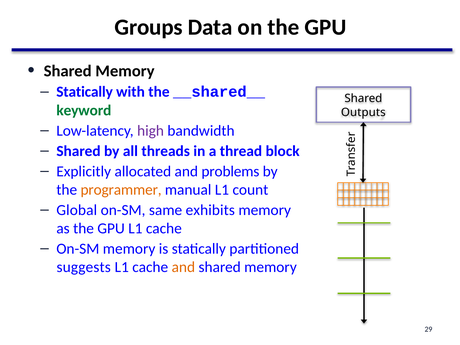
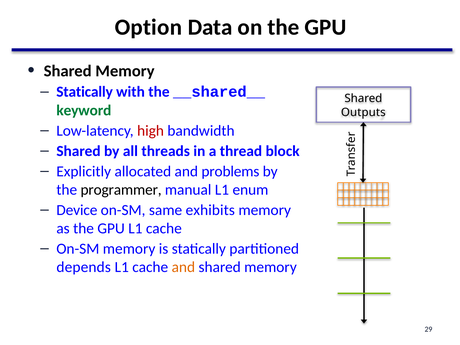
Groups: Groups -> Option (148, 27)
high colour: purple -> red (151, 131)
programmer colour: orange -> black (121, 190)
count: count -> enum (250, 190)
Global: Global -> Device (77, 210)
suggests: suggests -> depends (84, 267)
